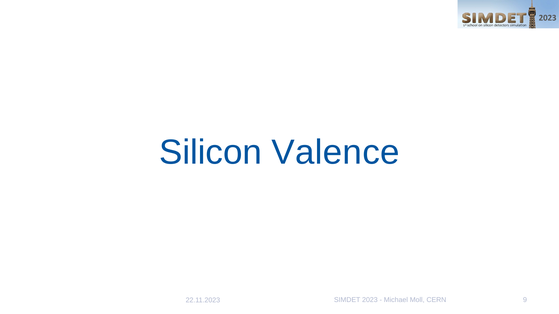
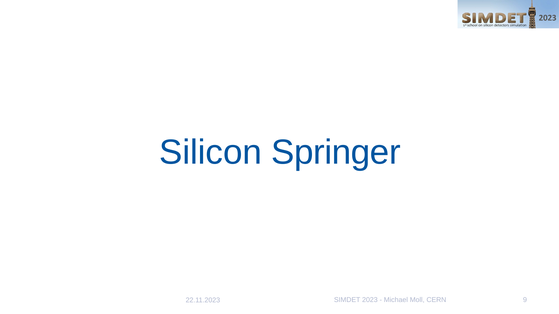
Valence: Valence -> Springer (336, 152)
